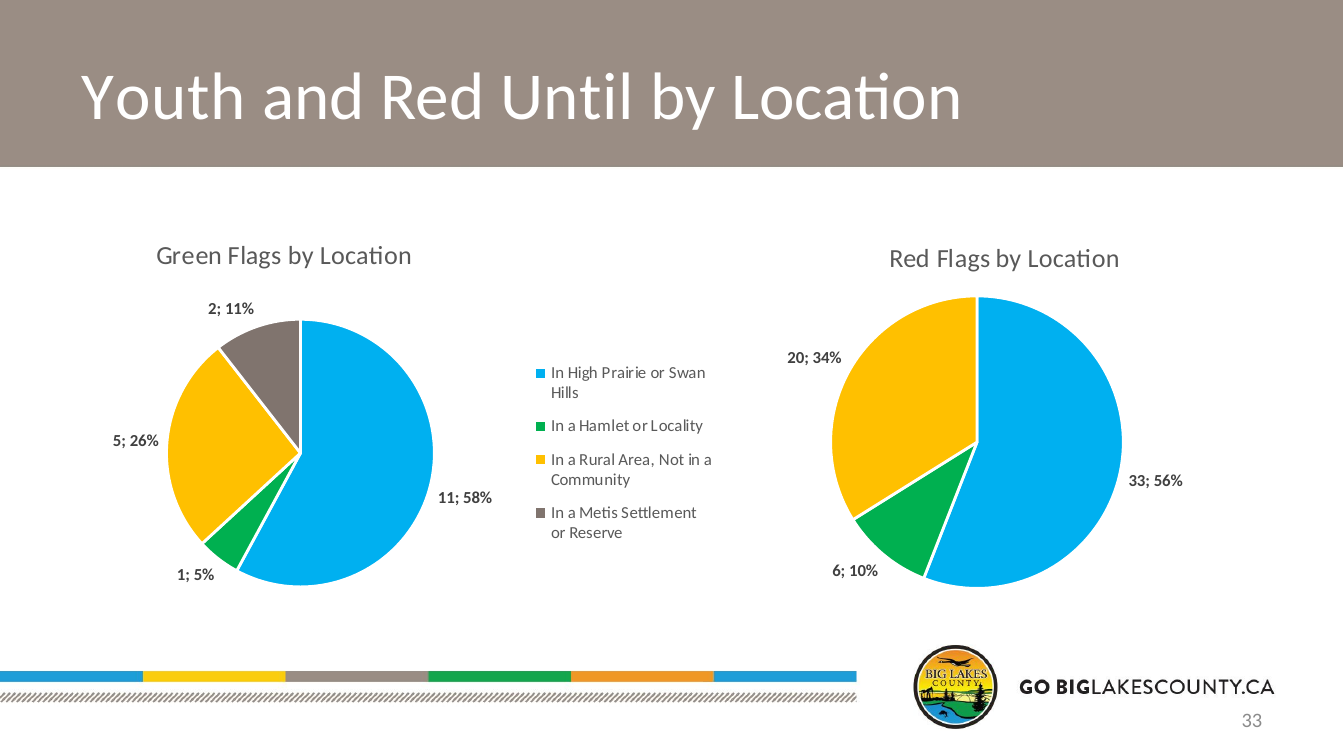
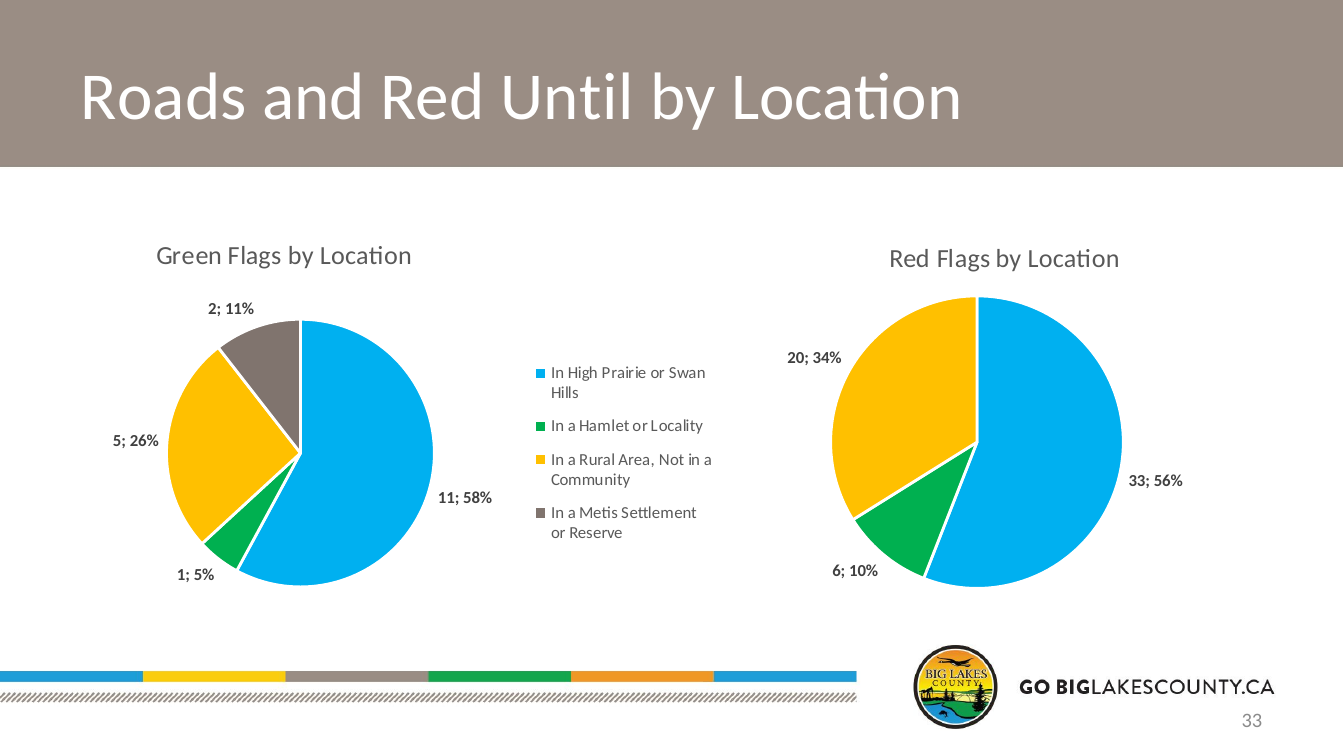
Youth: Youth -> Roads (164, 98)
